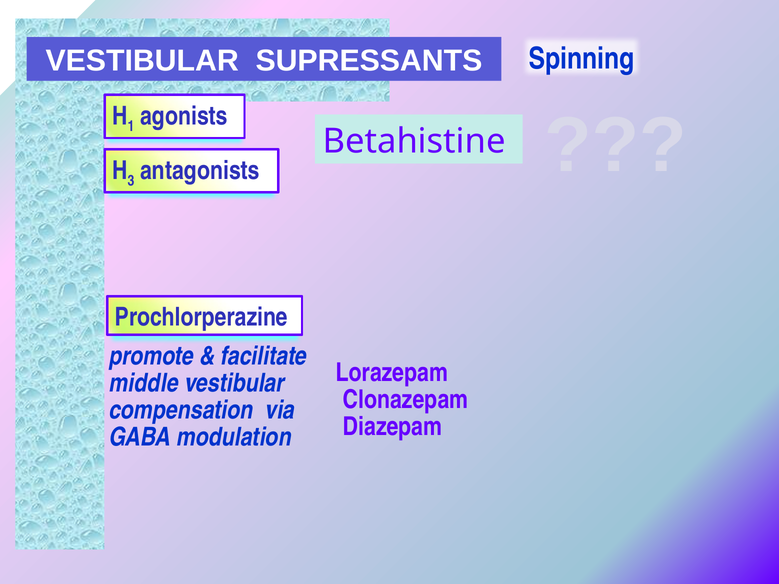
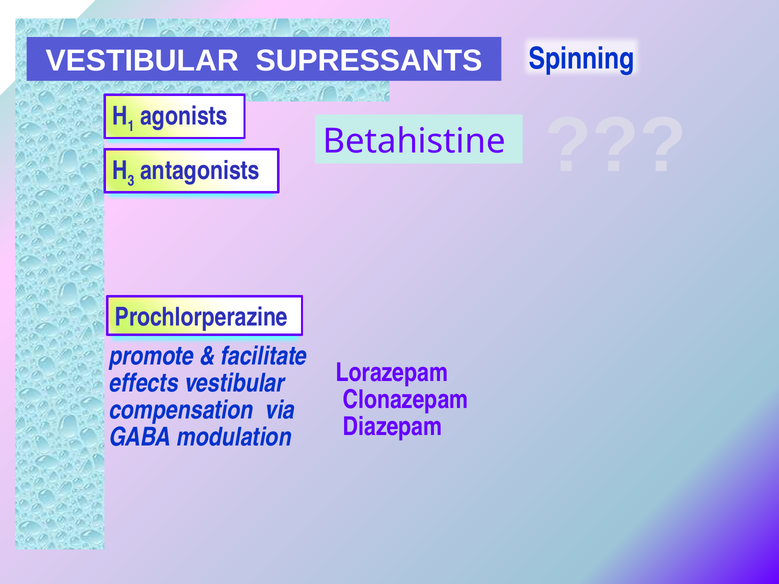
middle: middle -> effects (144, 383)
